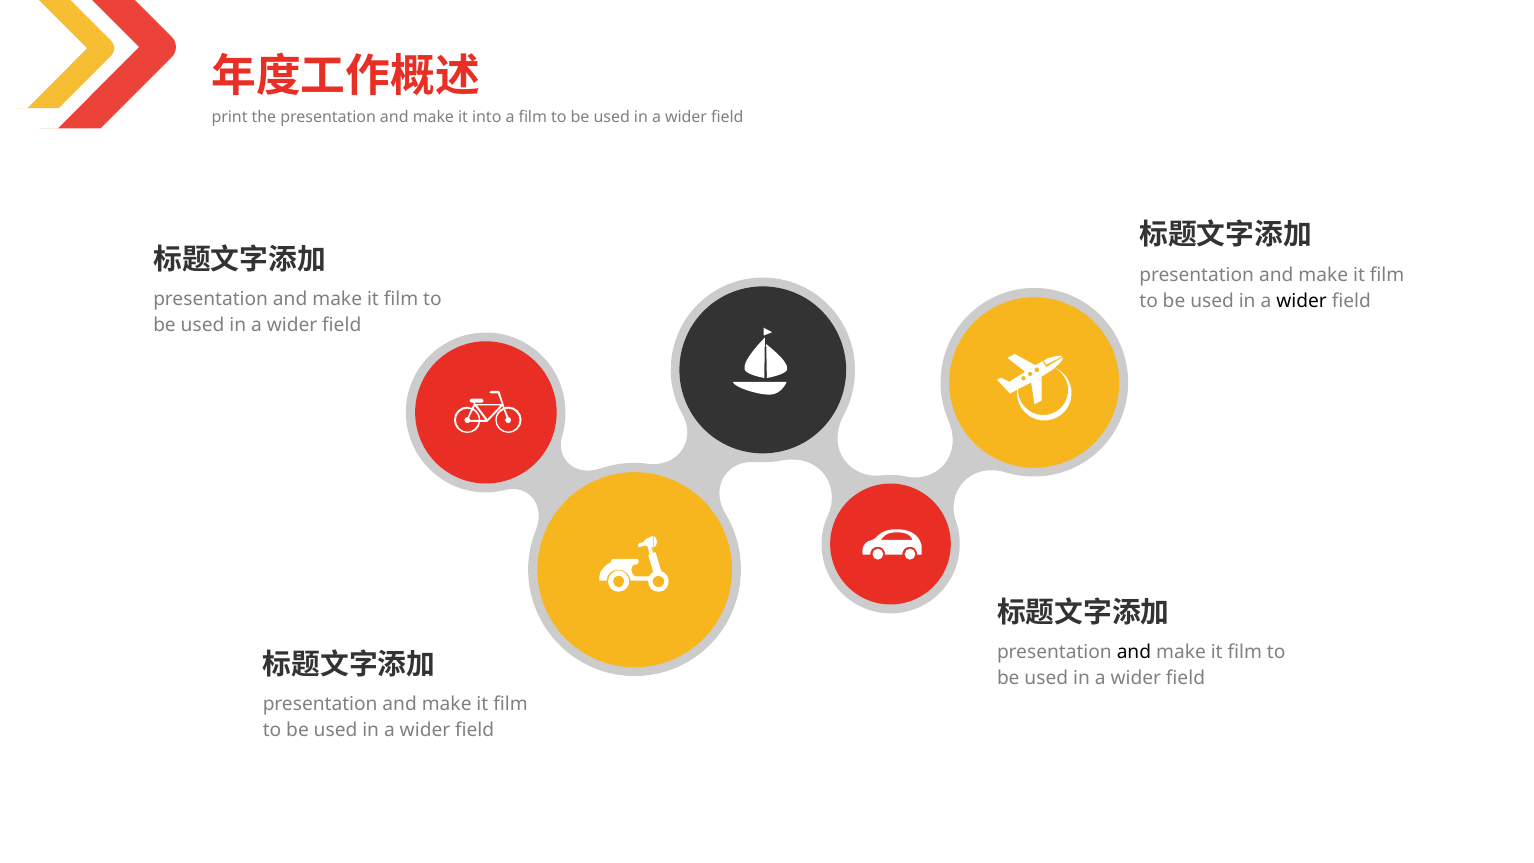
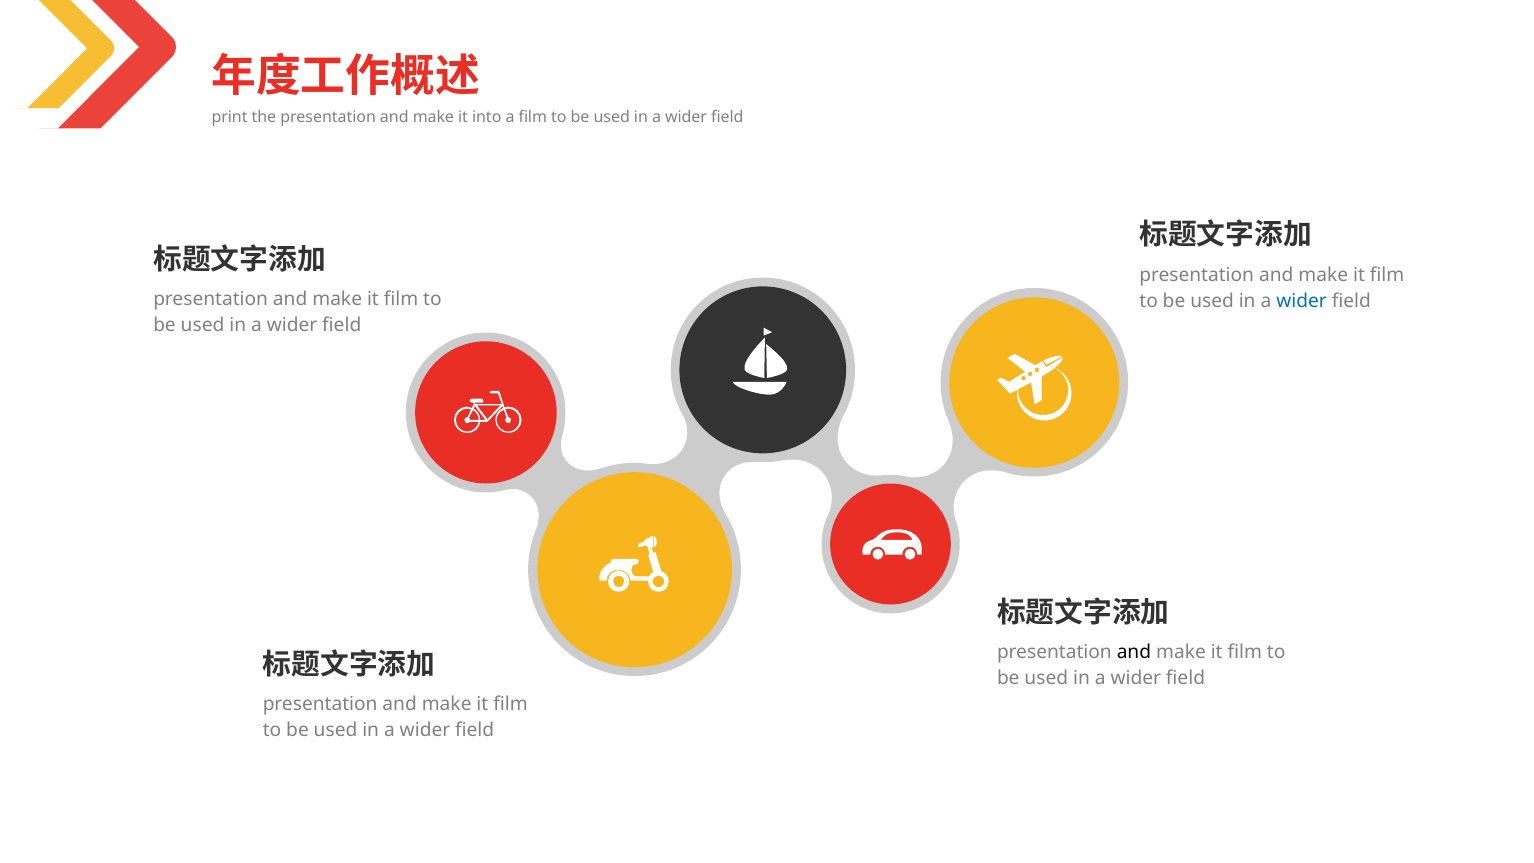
wider colour: black -> blue (1302, 301)
